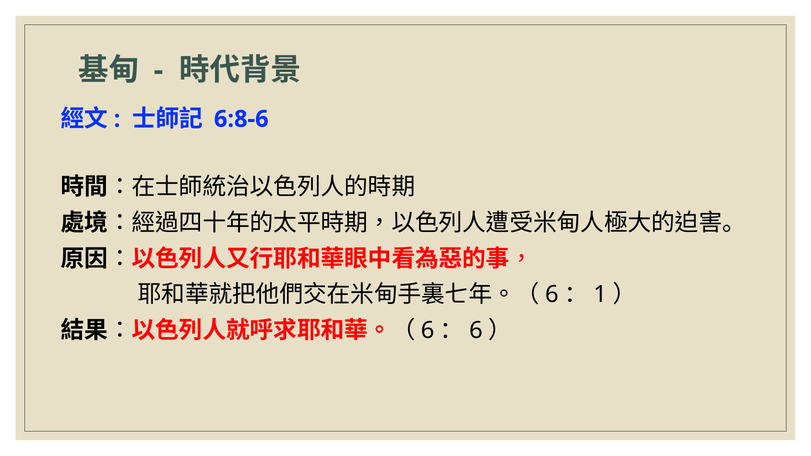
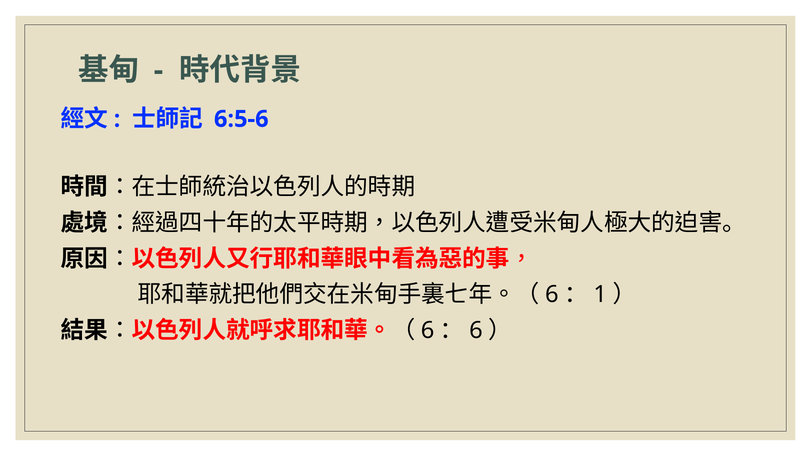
6:8-6: 6:8-6 -> 6:5-6 (241, 119)
